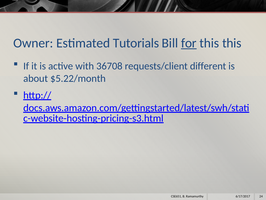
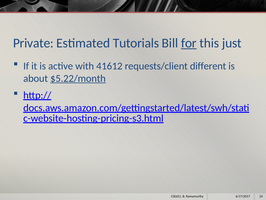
Owner: Owner -> Private (33, 43)
this this: this -> just (232, 43)
36708: 36708 -> 41612 (109, 66)
$5.22/month underline: none -> present (78, 78)
